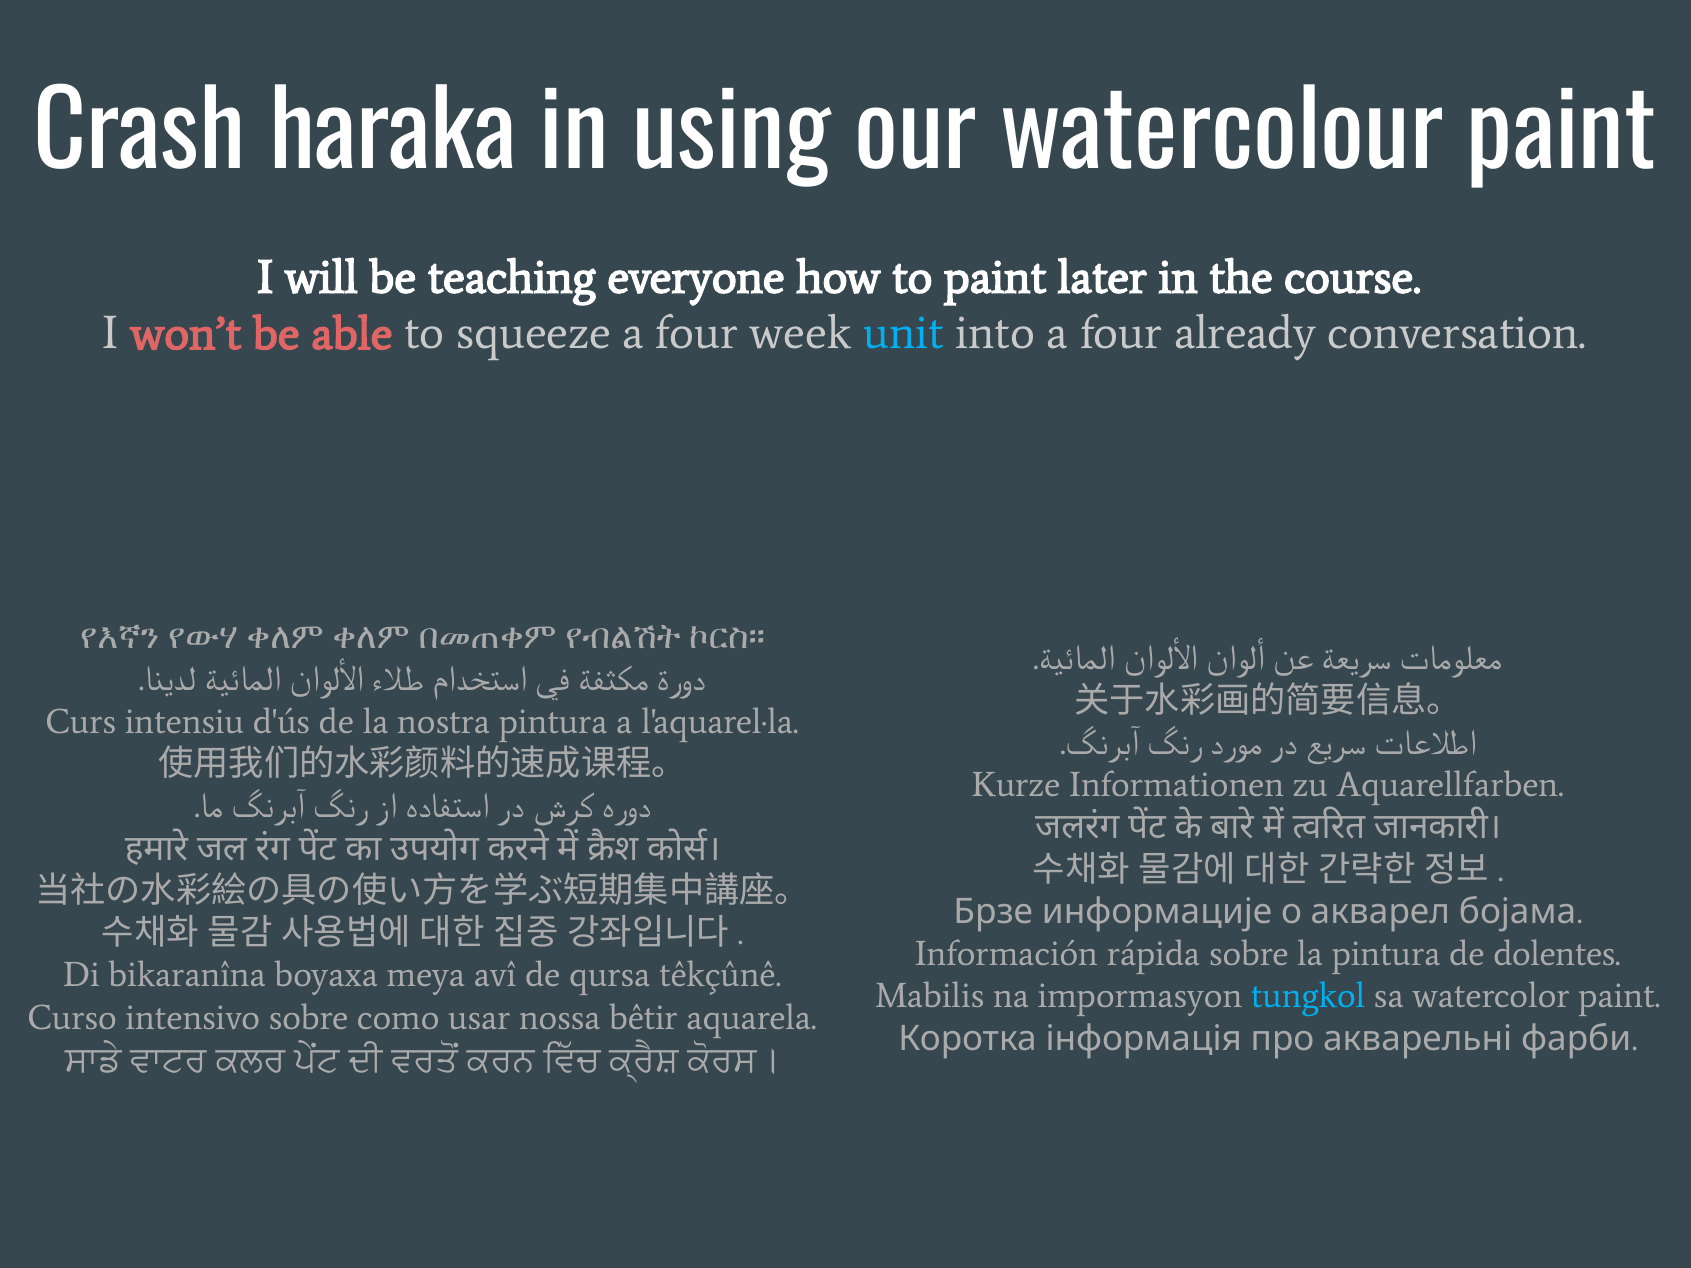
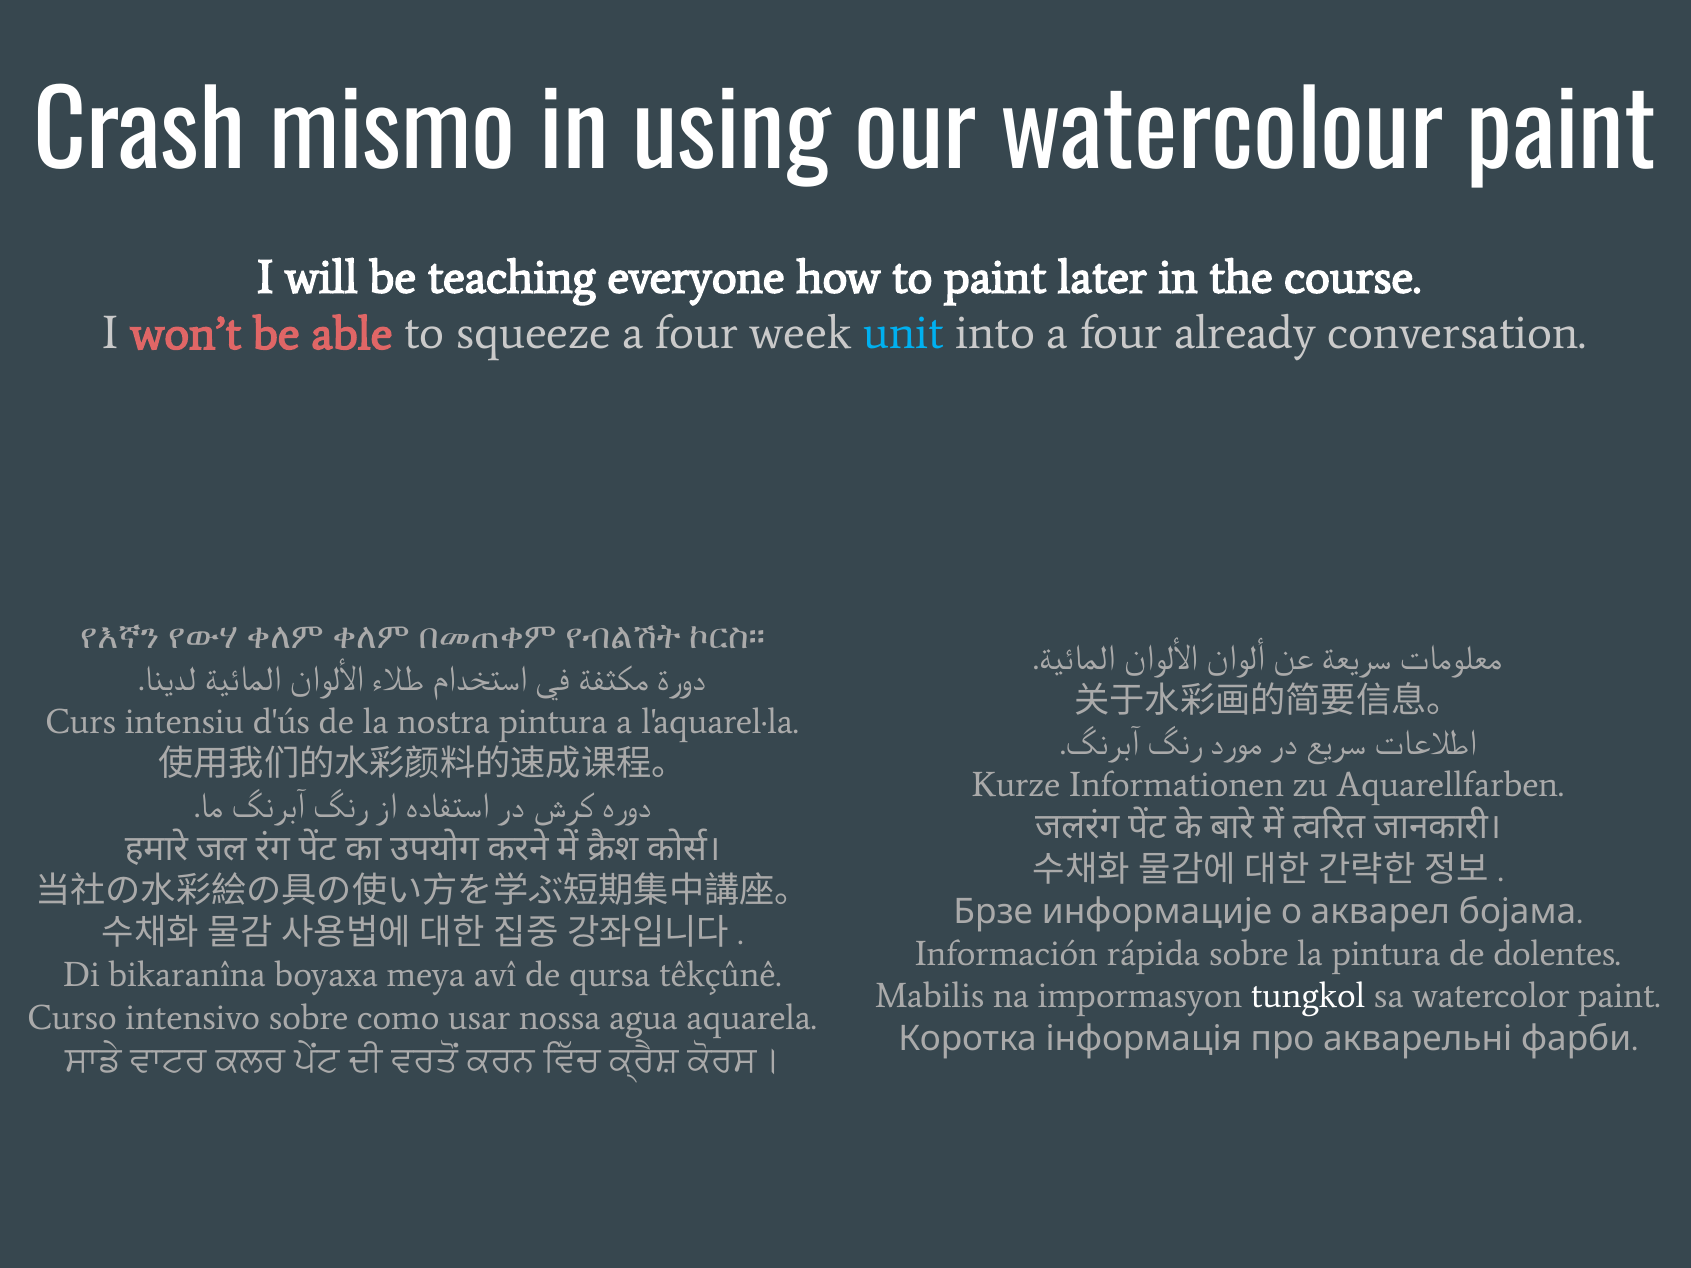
haraka: haraka -> mismo (392, 135)
tungkol colour: light blue -> white (1308, 997)
bêtir: bêtir -> agua (643, 1018)
